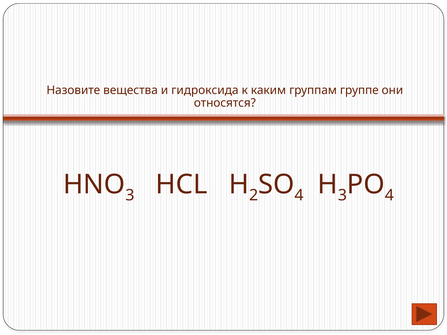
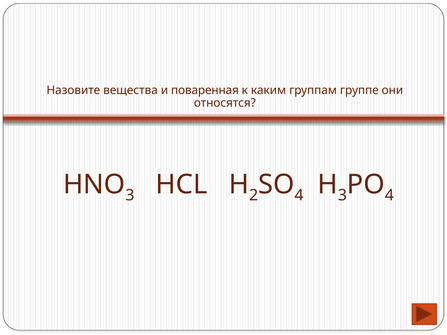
гидроксида: гидроксида -> поваренная (205, 90)
